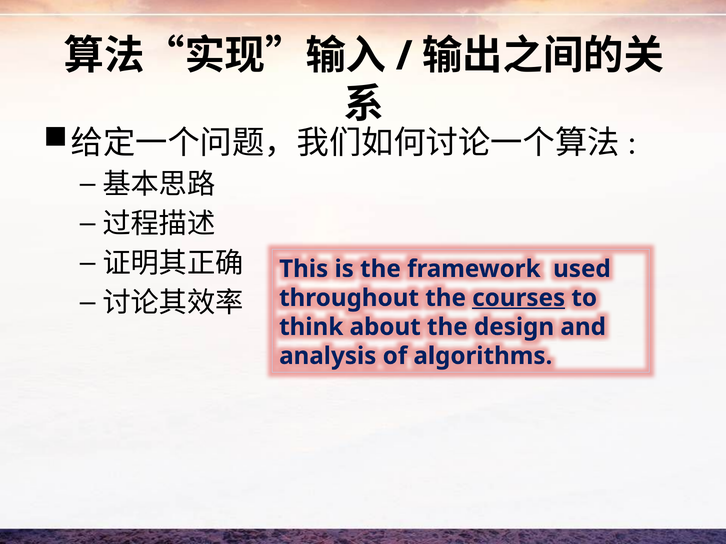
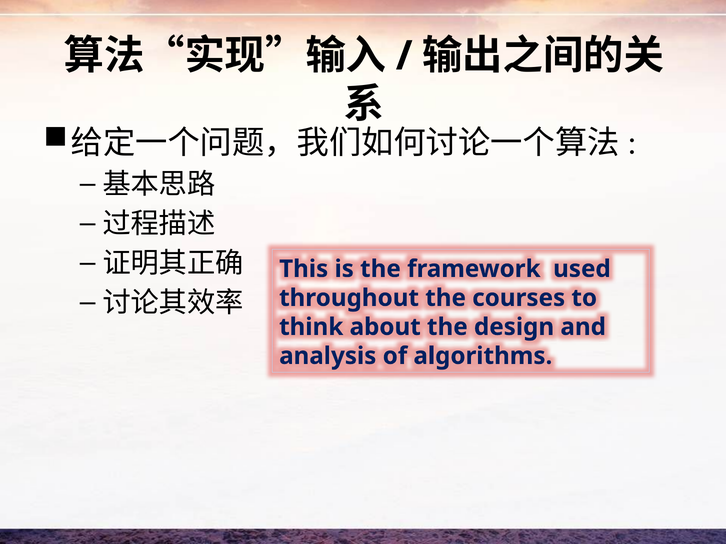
courses underline: present -> none (519, 298)
